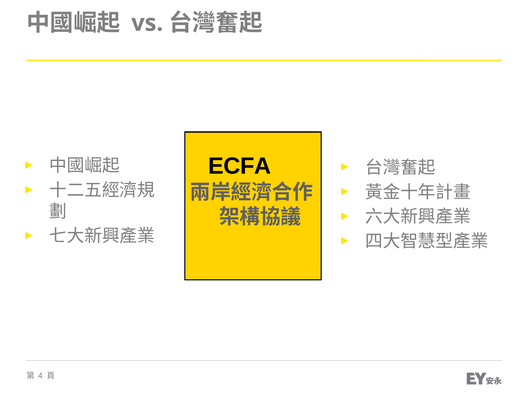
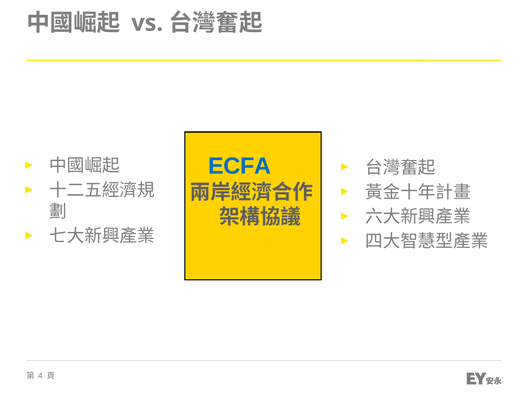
ECFA colour: black -> blue (240, 166)
